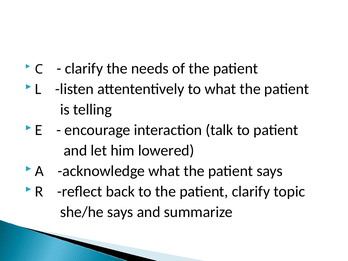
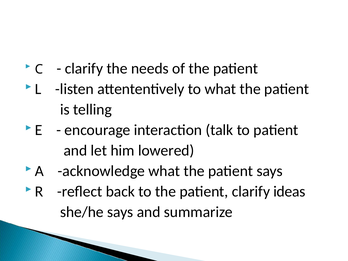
topic: topic -> ideas (289, 191)
